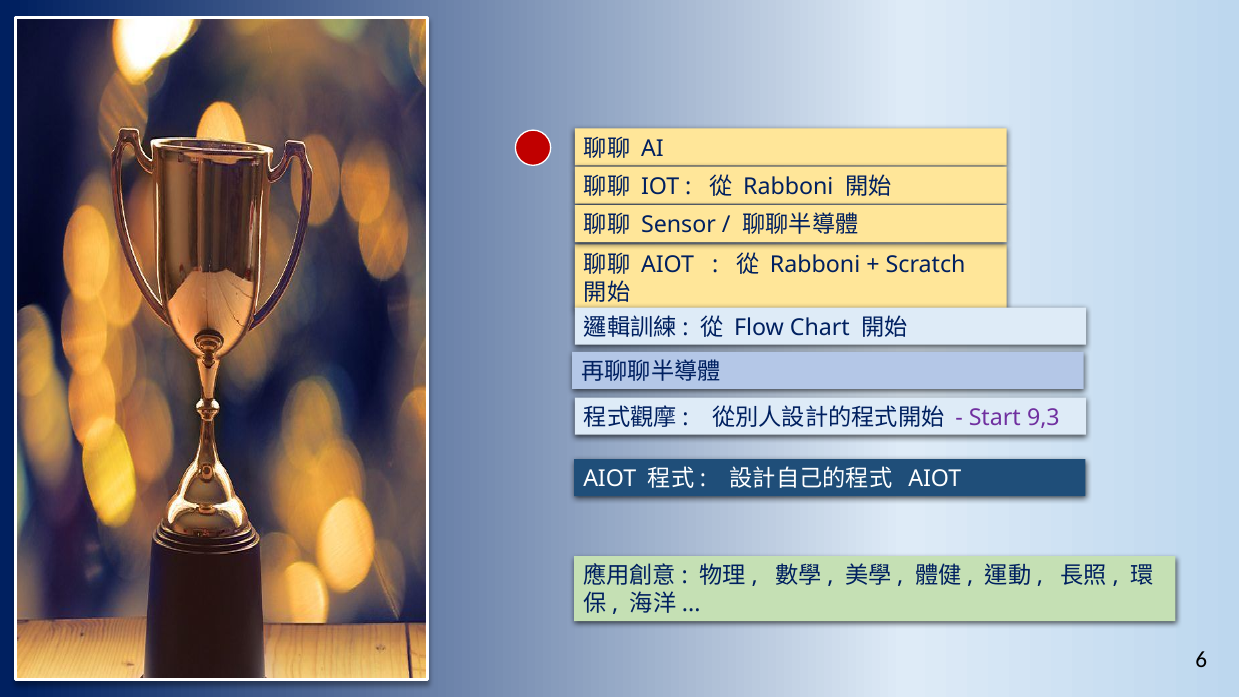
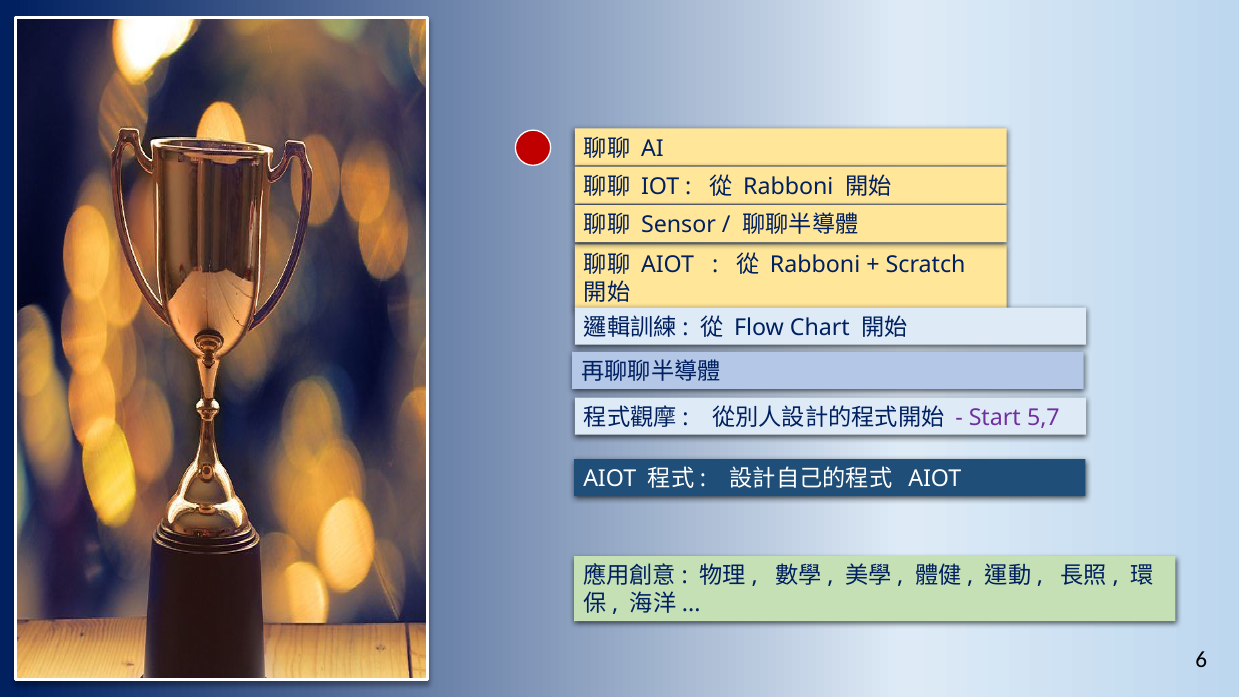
9,3: 9,3 -> 5,7 (1043, 418)
